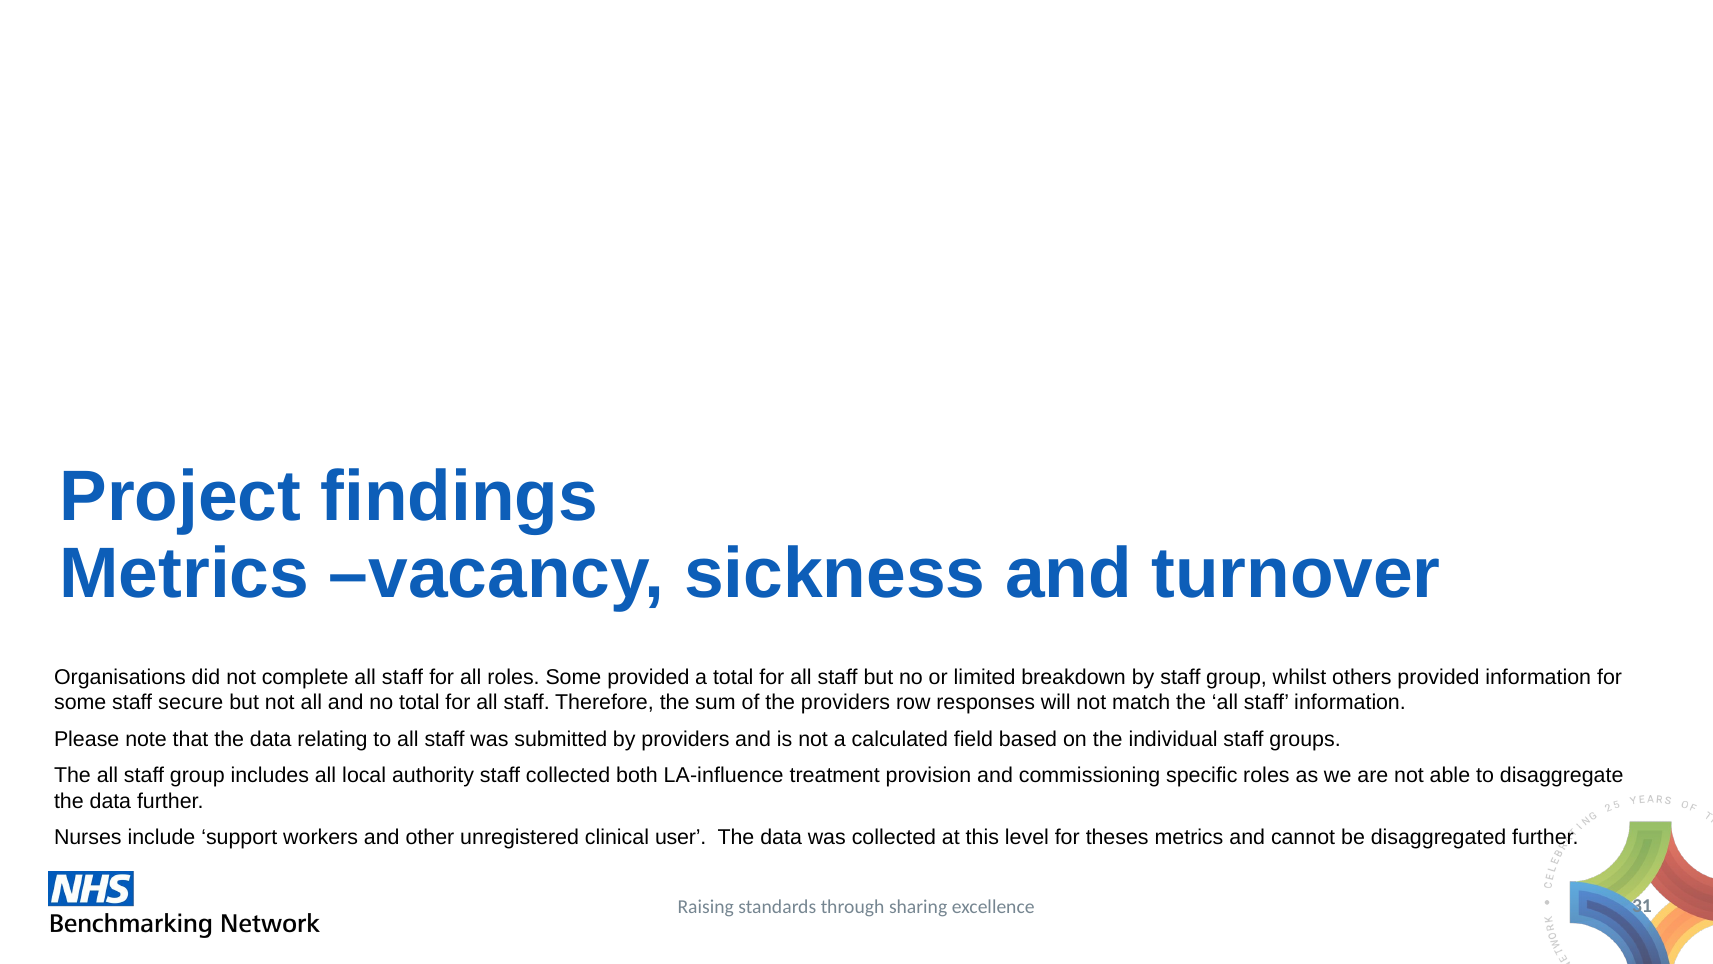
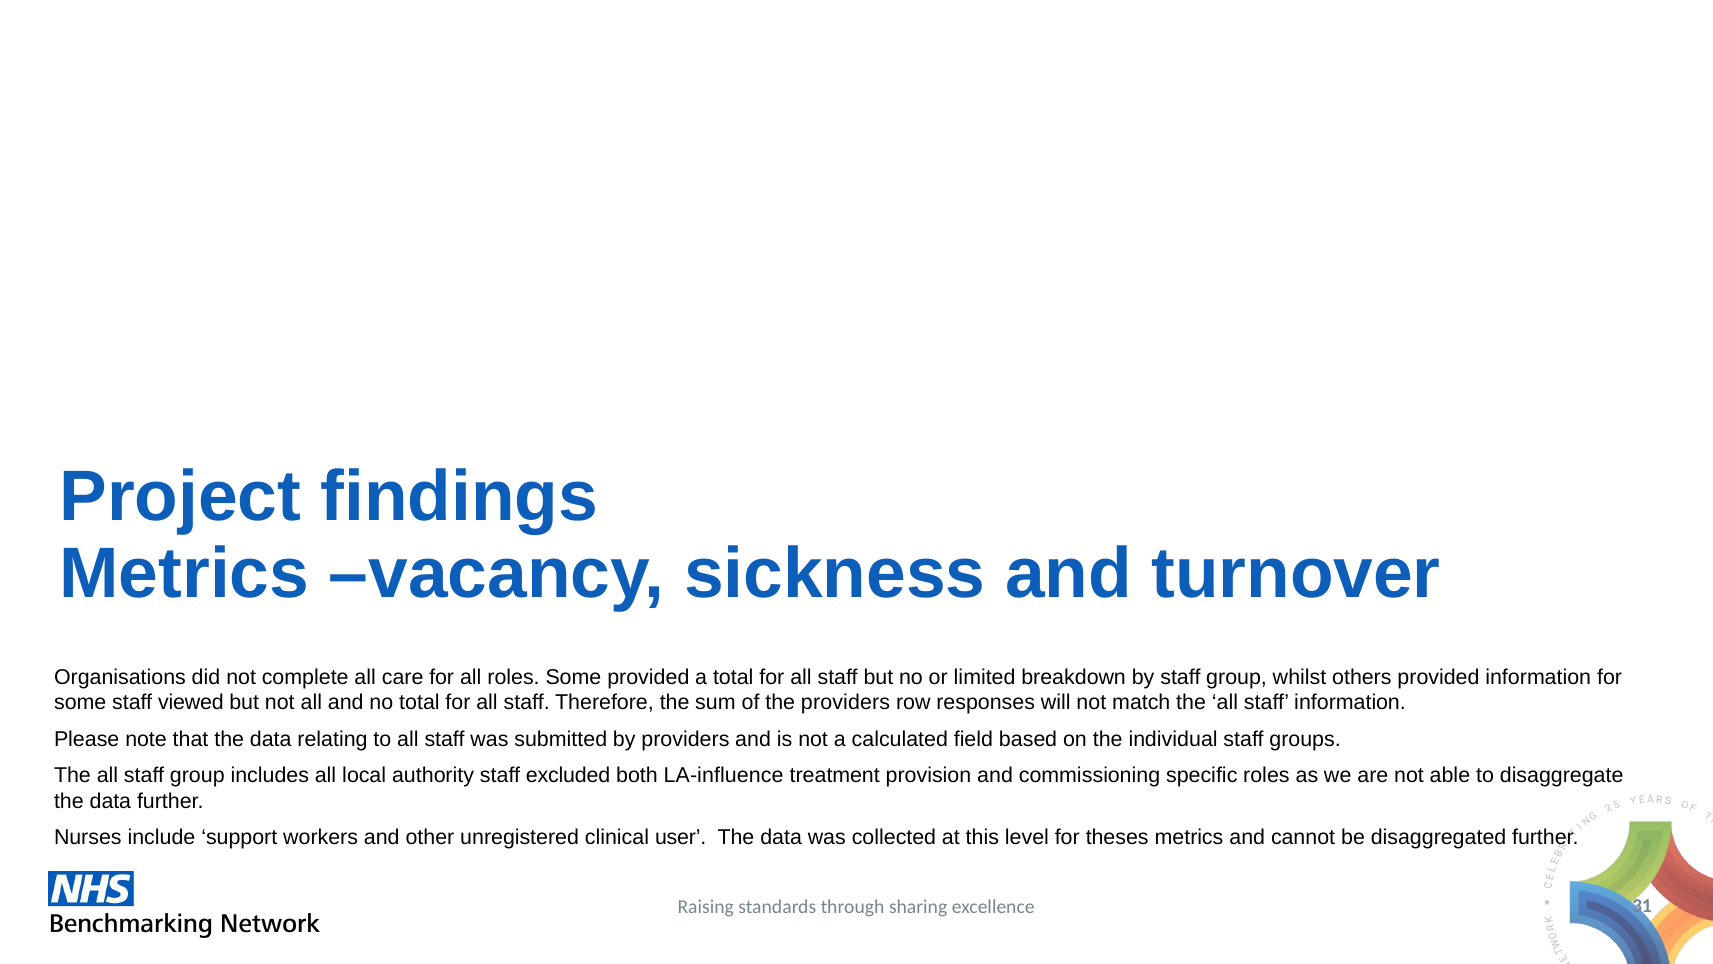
complete all staff: staff -> care (403, 677)
secure: secure -> viewed (191, 702)
staff collected: collected -> excluded (568, 775)
